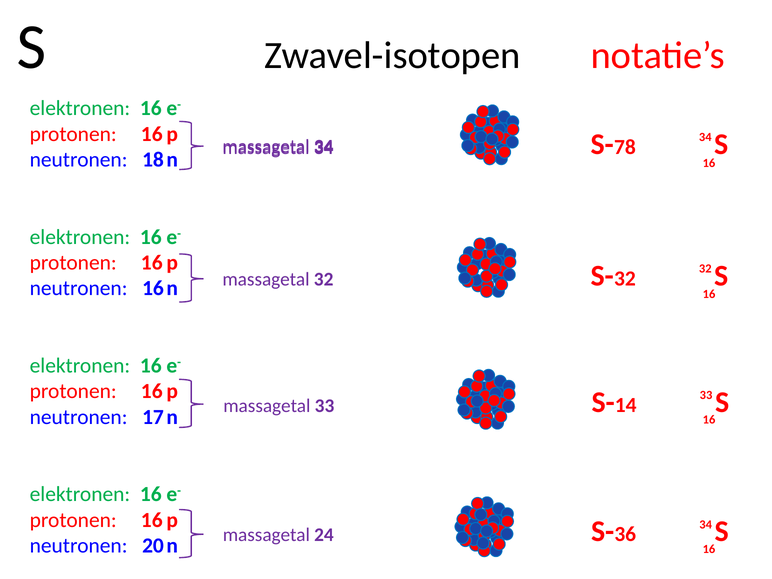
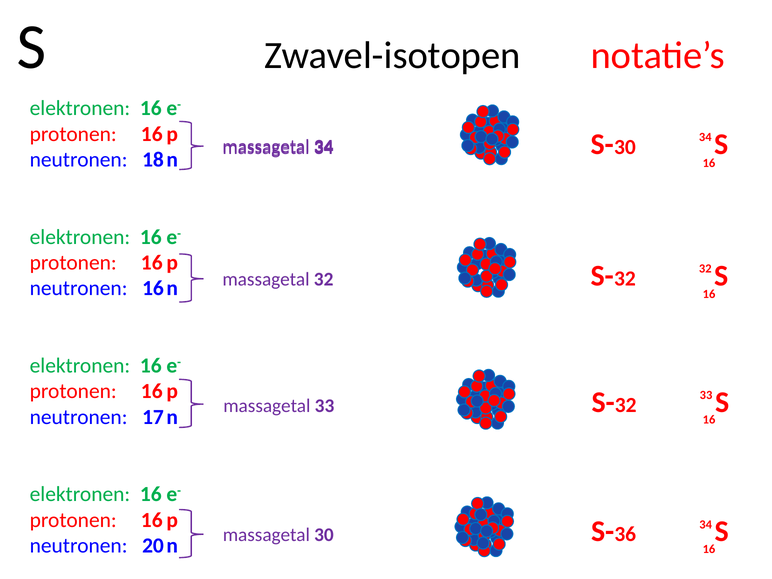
78: 78 -> 30 (625, 147)
14: 14 -> 32 (626, 405)
24: 24 -> 30 (324, 535)
